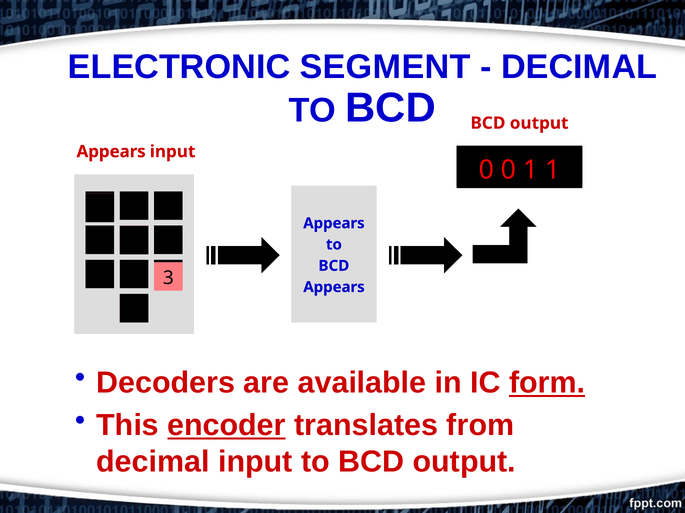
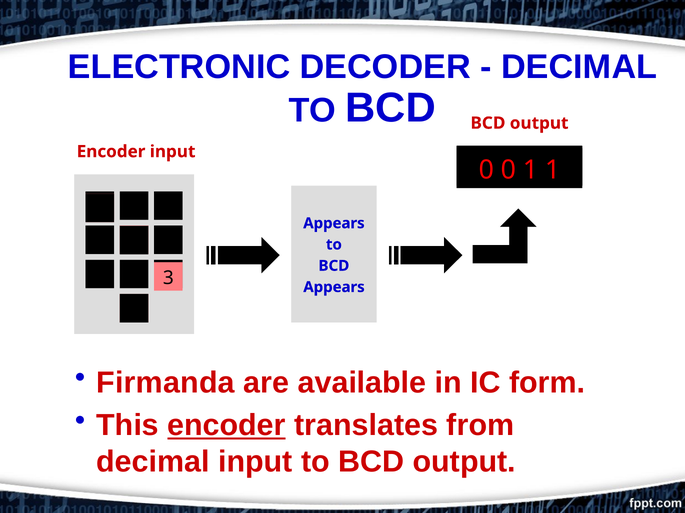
SEGMENT: SEGMENT -> DECODER (385, 67)
Appears: Appears -> Encoder (111, 152)
Decoders: Decoders -> Firmanda (166, 383)
form underline: present -> none (547, 383)
